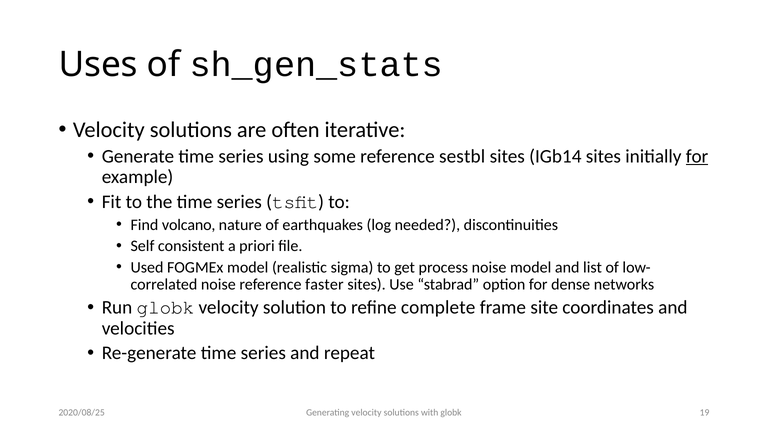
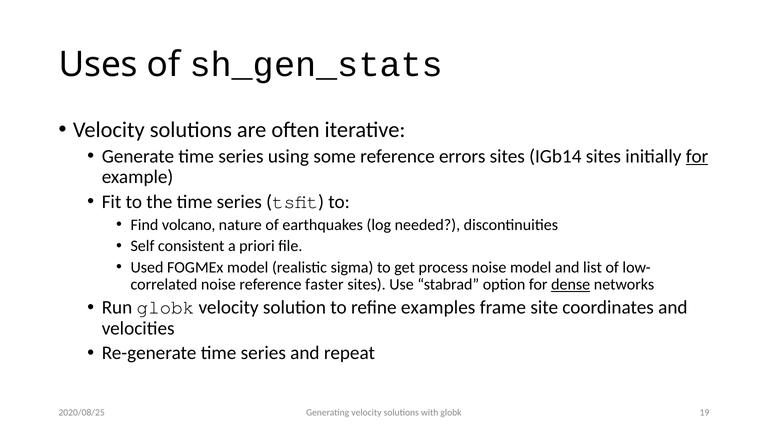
sestbl: sestbl -> errors (462, 156)
dense underline: none -> present (571, 285)
complete: complete -> examples (438, 308)
